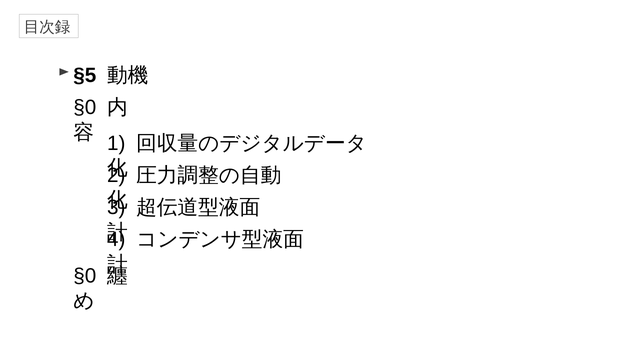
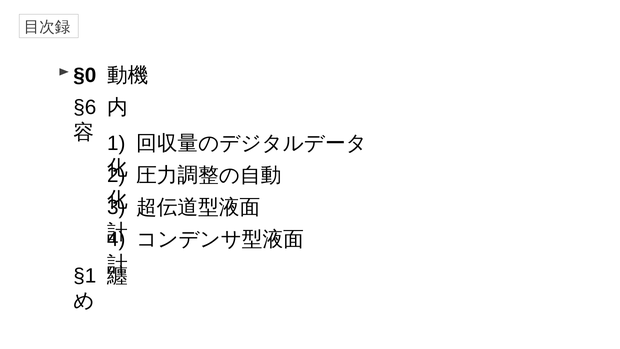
§5: §5 -> §0 (85, 75)
§0: §0 -> §6 (85, 107)
§0: §0 -> §1 (85, 276)
